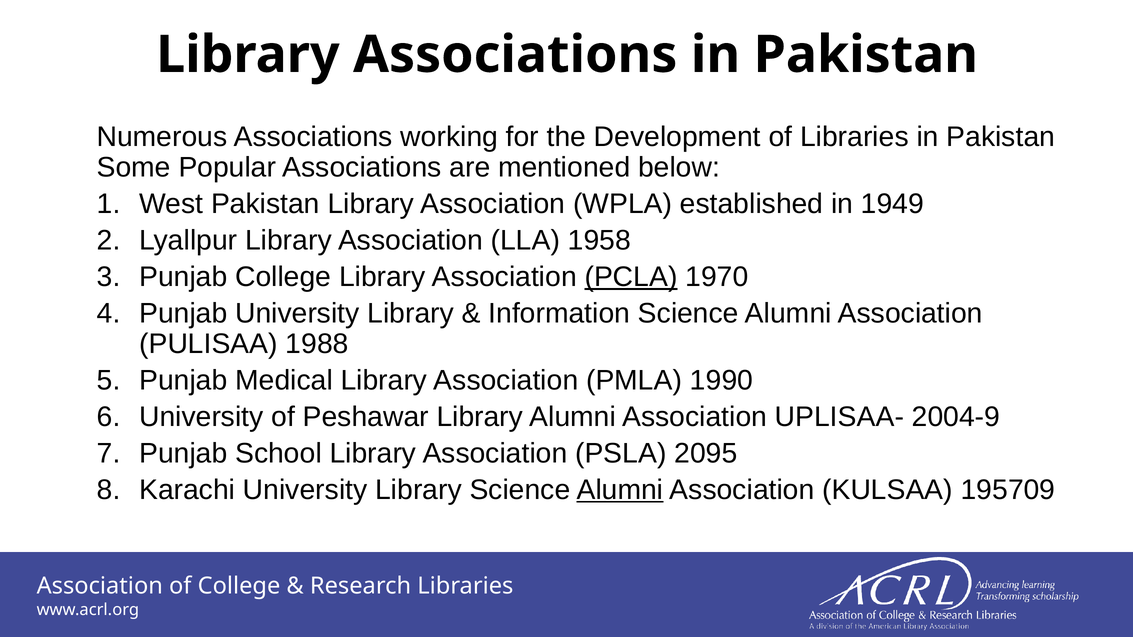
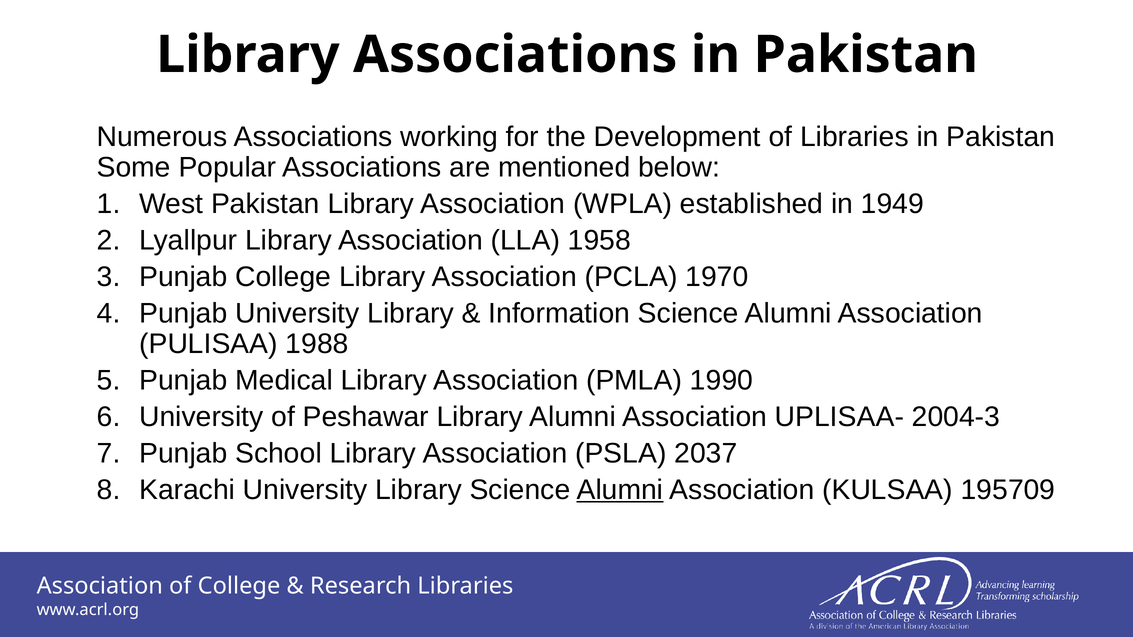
PCLA underline: present -> none (631, 277)
2004-9: 2004-9 -> 2004-3 (956, 417)
2095: 2095 -> 2037 (706, 453)
